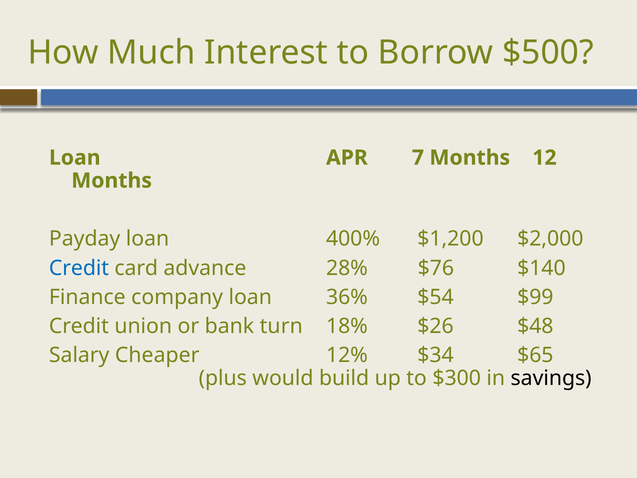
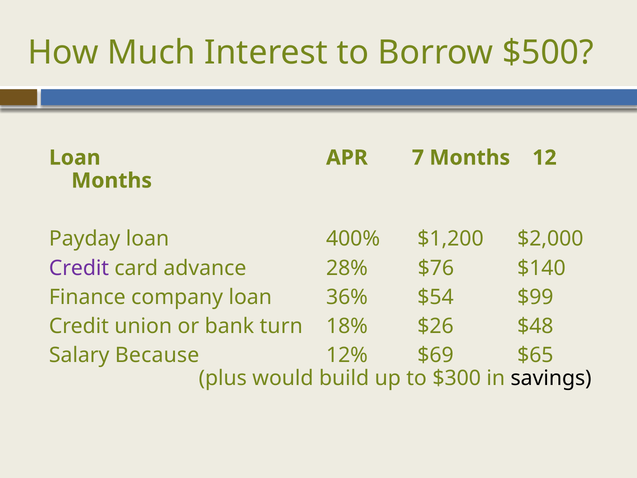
Credit colour: blue -> purple (79, 268)
Cheaper: Cheaper -> Because (157, 355)
$34: $34 -> $69 (436, 355)
